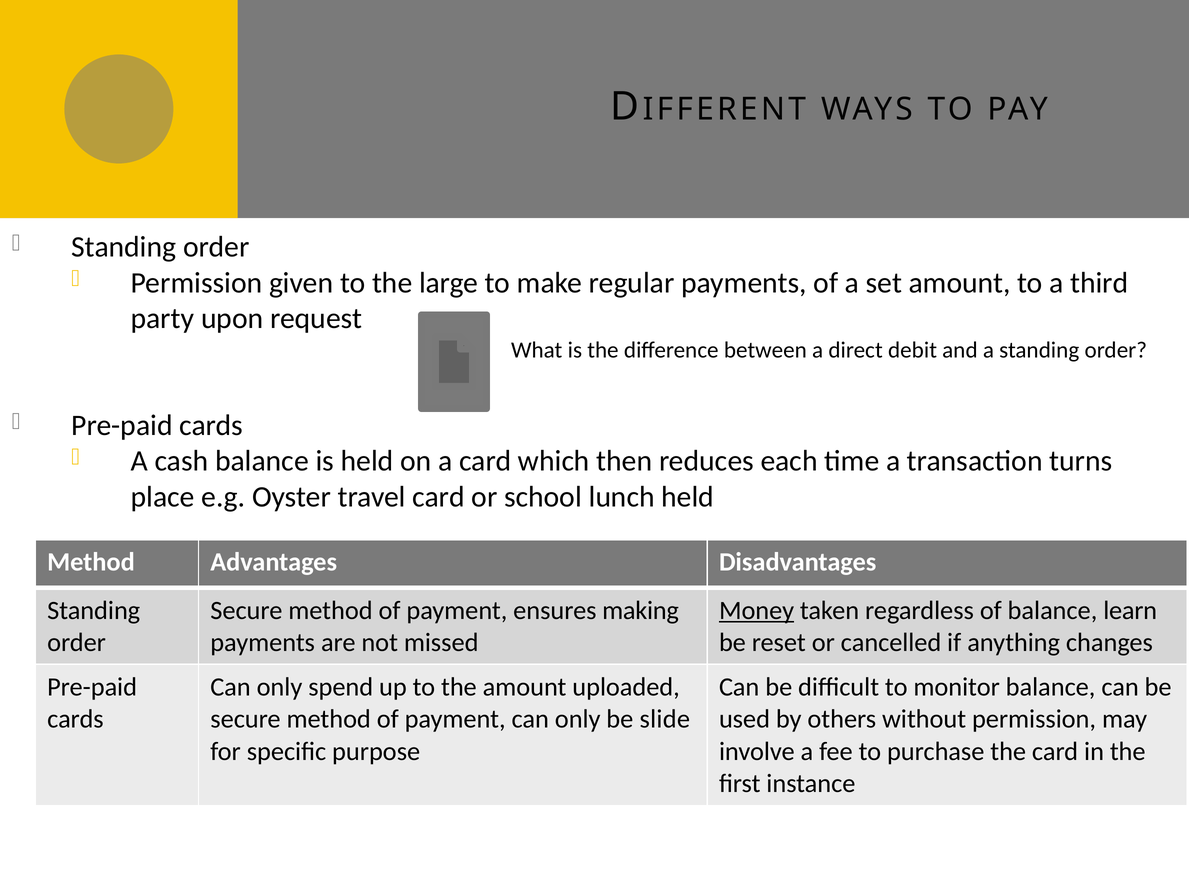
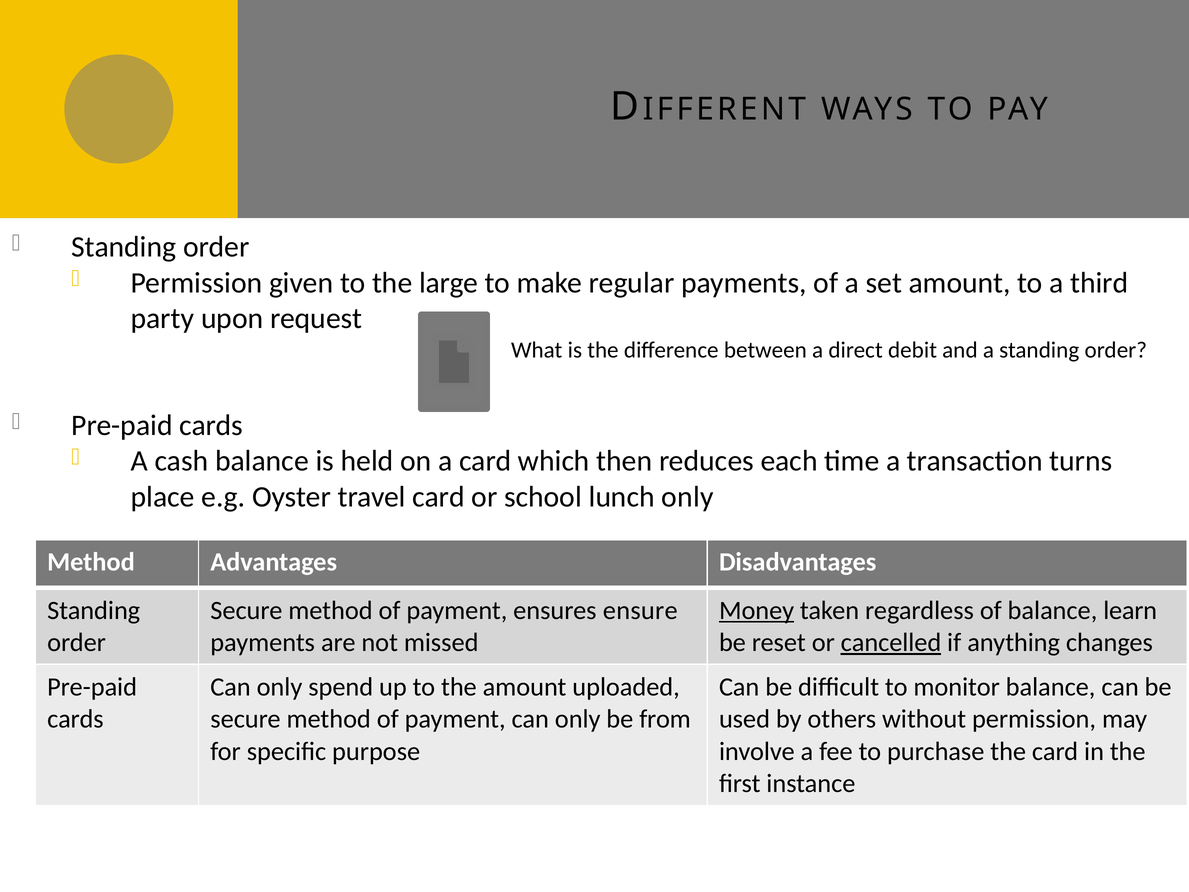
lunch held: held -> only (687, 497)
making: making -> ensure (640, 610)
cancelled underline: none -> present (891, 642)
slide: slide -> from (665, 719)
